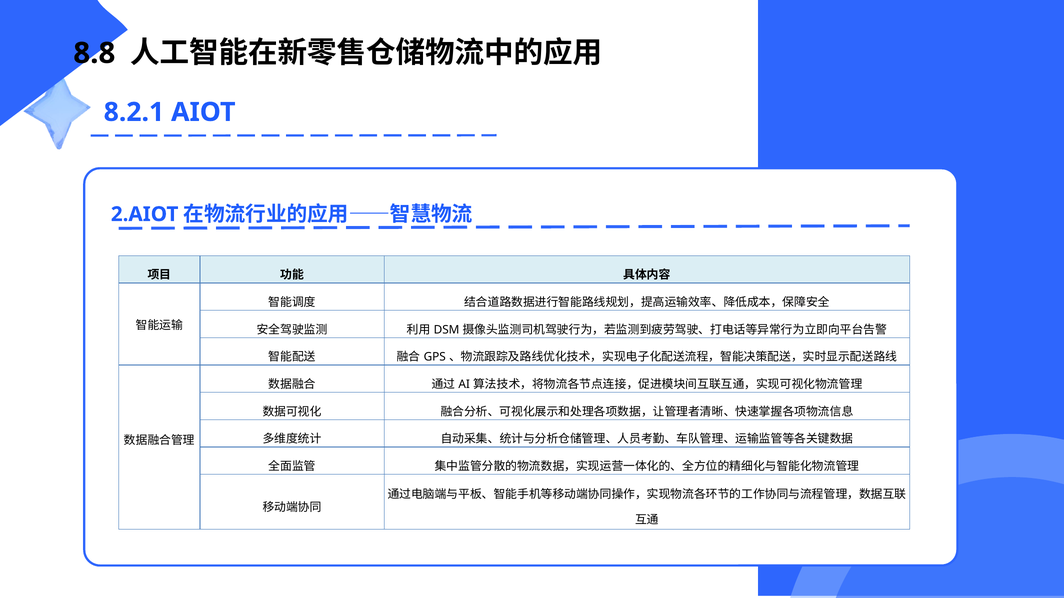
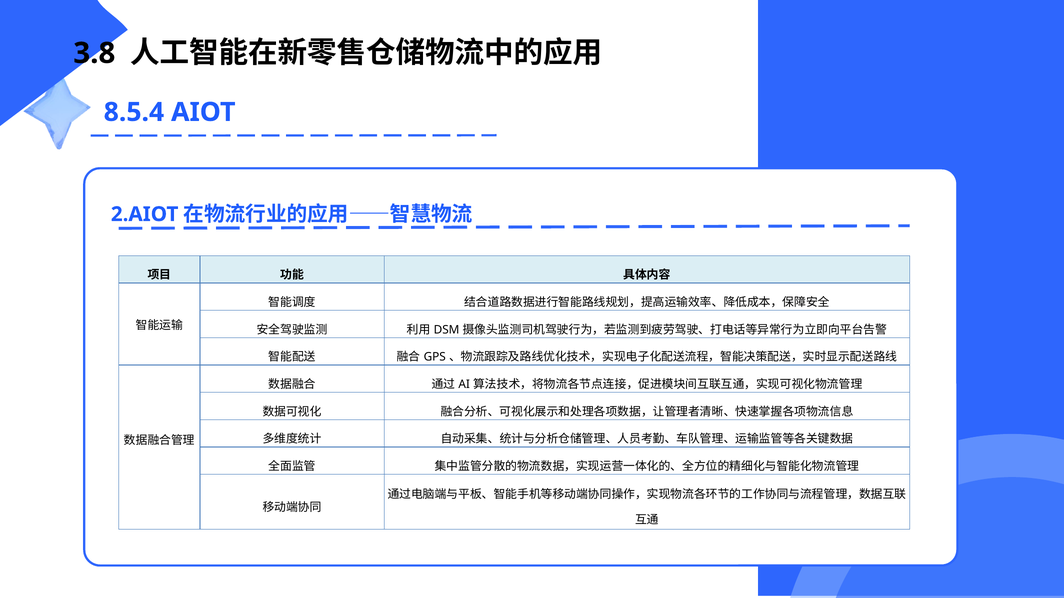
8.8: 8.8 -> 3.8 (94, 53)
8.2.1: 8.2.1 -> 8.5.4 (134, 112)
